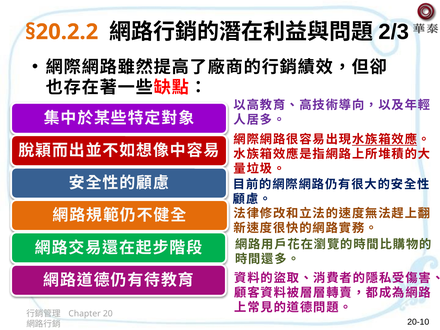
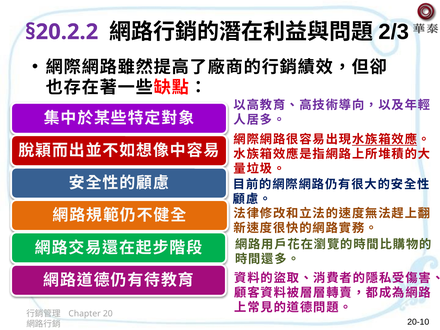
§20.2.2 colour: orange -> purple (62, 32)
